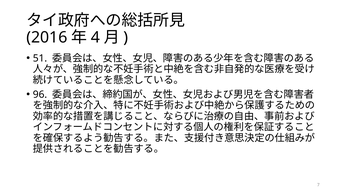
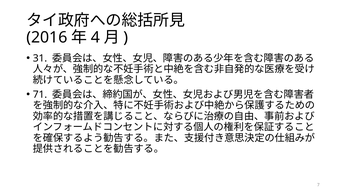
51: 51 -> 31 (40, 58)
96: 96 -> 71 (40, 95)
